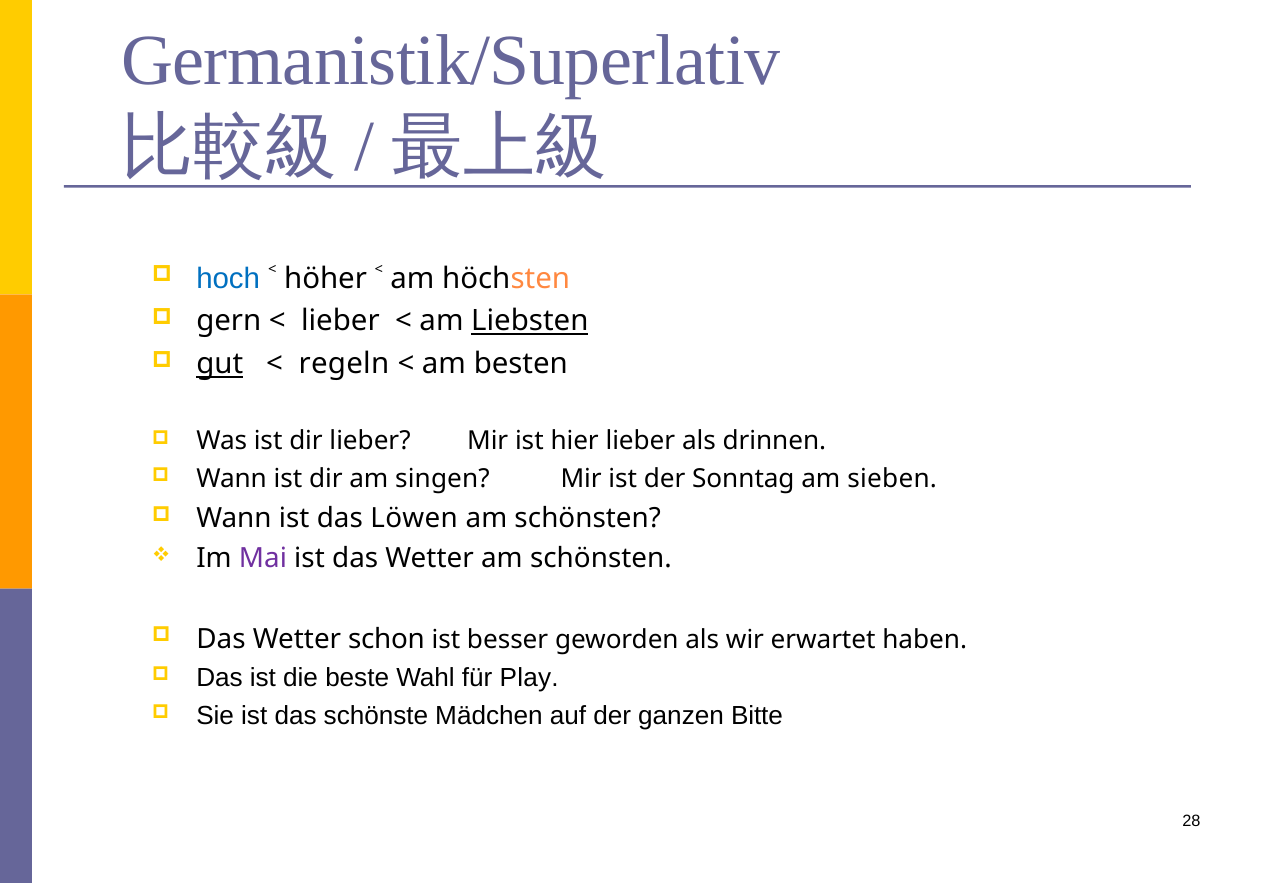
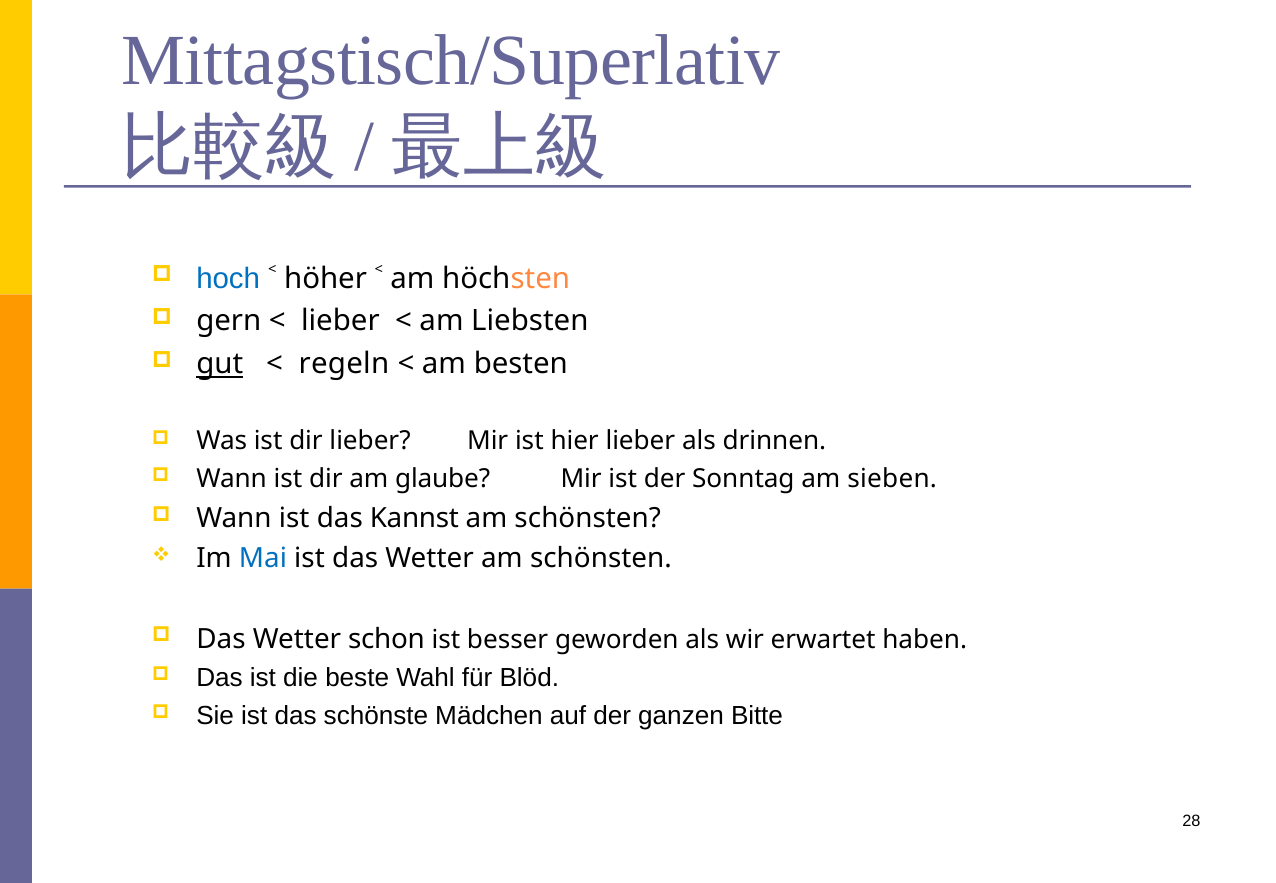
Germanistik/Superlativ: Germanistik/Superlativ -> Mittagstisch/Superlativ (451, 61)
Liebsten underline: present -> none (530, 321)
singen: singen -> glaube (443, 479)
Löwen: Löwen -> Kannst (414, 519)
Mai colour: purple -> blue (263, 559)
Play: Play -> Blöd (529, 678)
